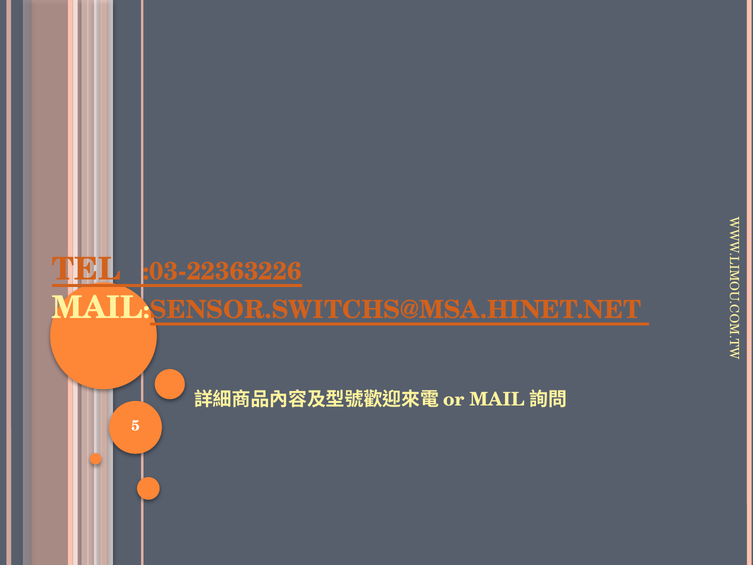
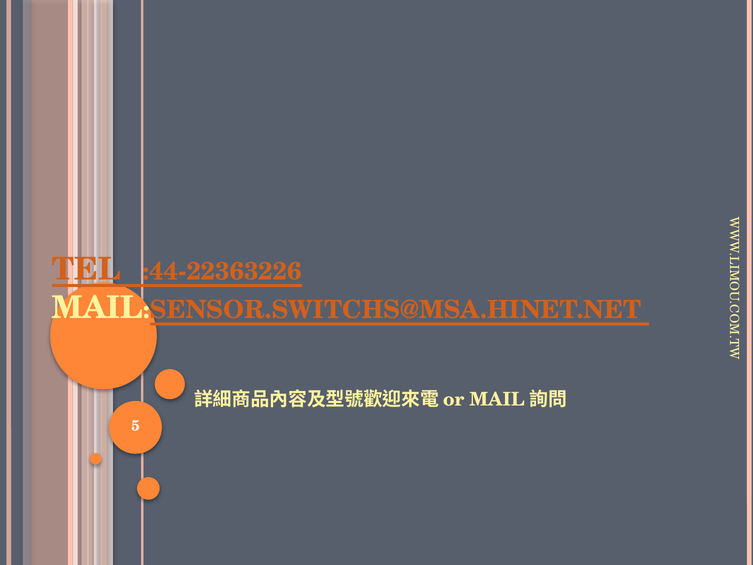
:03-22363226: :03-22363226 -> :44-22363226 (222, 271)
